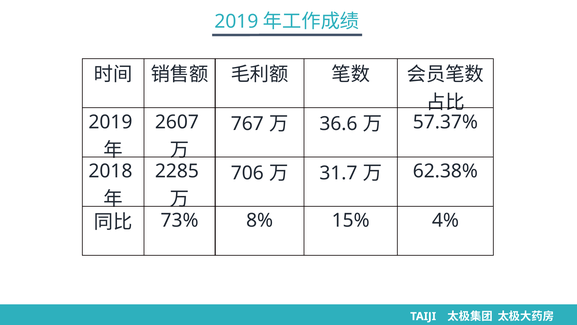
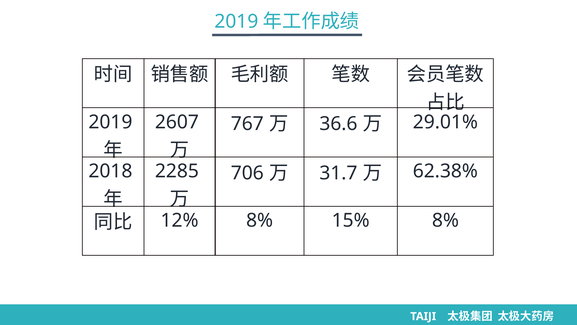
57.37%: 57.37% -> 29.01% (445, 122)
73%: 73% -> 12% (180, 220)
15% 4%: 4% -> 8% (445, 220)
